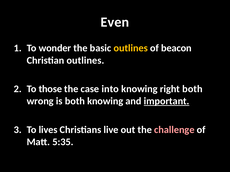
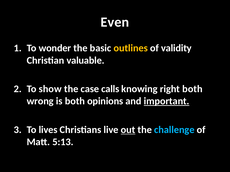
beacon: beacon -> validity (176, 48)
Christian outlines: outlines -> valuable (86, 61)
those: those -> show (50, 89)
into: into -> calls (110, 89)
both knowing: knowing -> opinions (105, 101)
out underline: none -> present (128, 130)
challenge colour: pink -> light blue (174, 130)
5:35: 5:35 -> 5:13 (63, 142)
